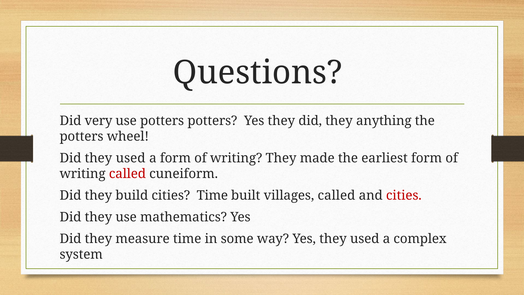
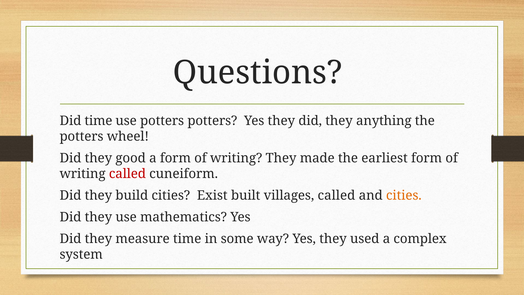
Did very: very -> time (98, 121)
Did they used: used -> good (131, 158)
cities Time: Time -> Exist (212, 195)
cities colour: red -> orange (404, 195)
